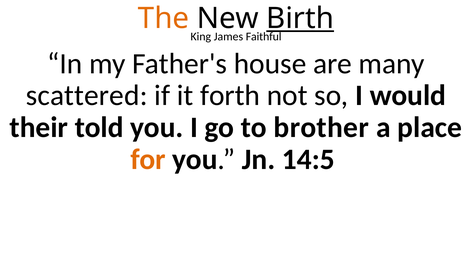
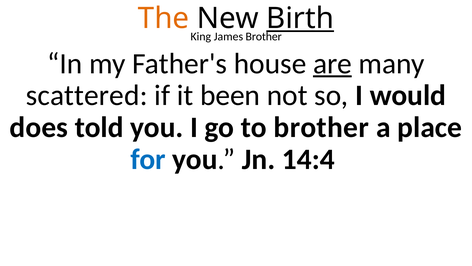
Faithful: Faithful -> Brother (264, 36)
are underline: none -> present (333, 64)
forth: forth -> been (230, 95)
their: their -> does (39, 127)
for colour: orange -> blue (148, 159)
14:5: 14:5 -> 14:4 (308, 159)
